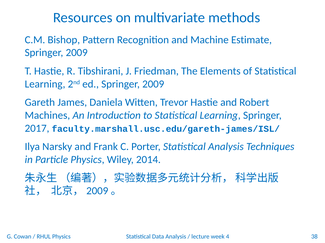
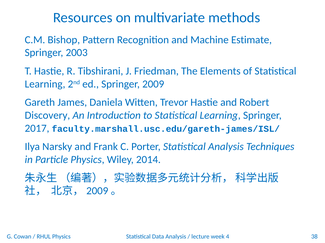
2009: 2009 -> 2003 (77, 53)
Machines: Machines -> Discovery (47, 116)
